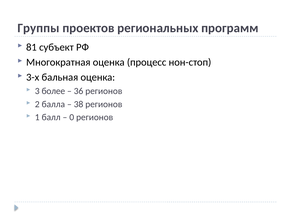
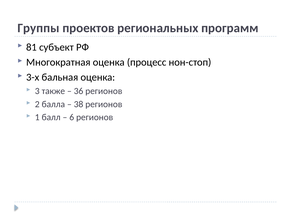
более: более -> также (53, 91)
0: 0 -> 6 (72, 117)
